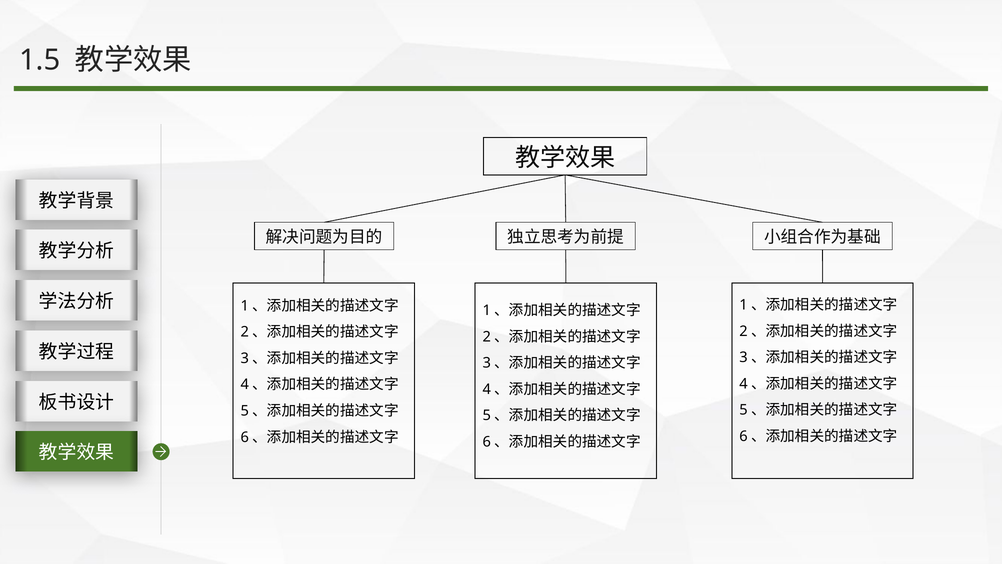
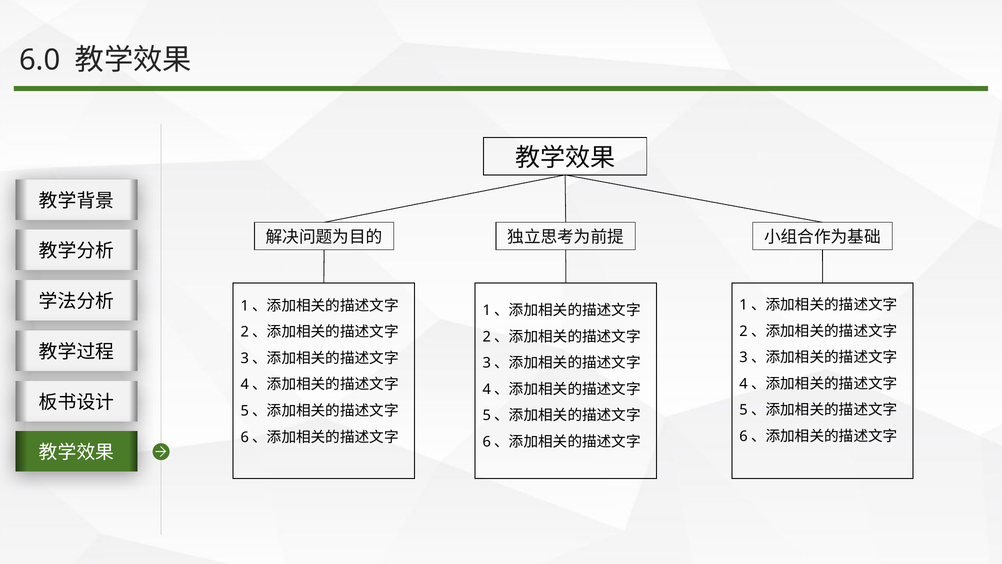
1.5: 1.5 -> 6.0 (40, 60)
